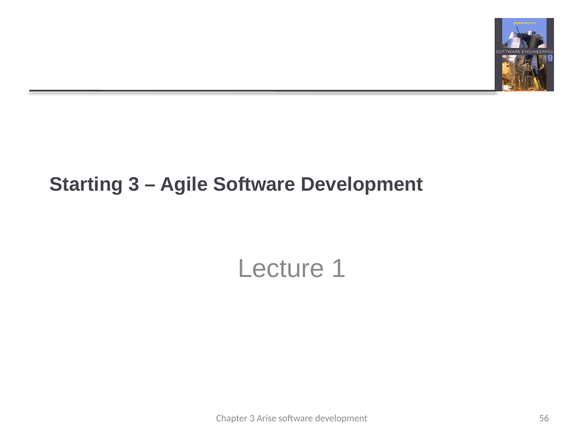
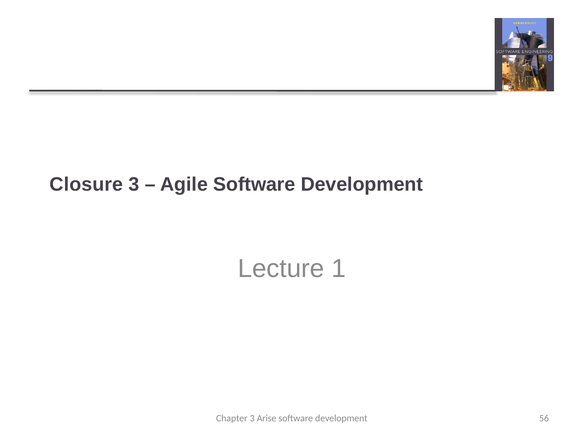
Starting: Starting -> Closure (86, 184)
